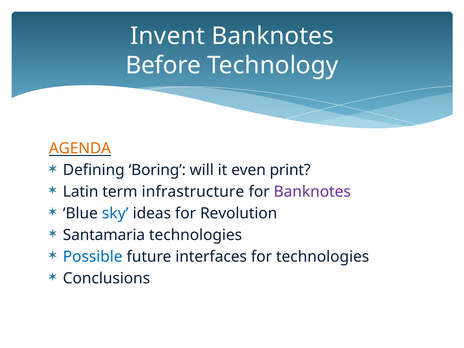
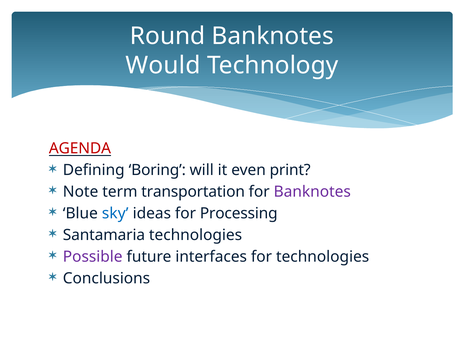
Invent: Invent -> Round (168, 36)
Before: Before -> Would (163, 65)
AGENDA colour: orange -> red (80, 148)
Latin: Latin -> Note (81, 192)
infrastructure: infrastructure -> transportation (193, 192)
Revolution: Revolution -> Processing (239, 213)
Possible colour: blue -> purple (93, 257)
